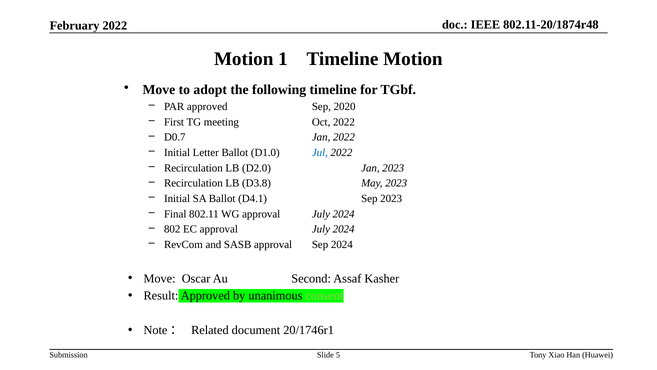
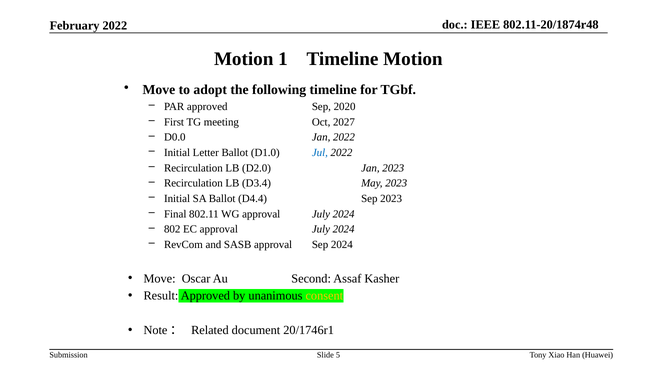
Oct 2022: 2022 -> 2027 (344, 122)
D0.7: D0.7 -> D0.0 (175, 137)
D3.8: D3.8 -> D3.4 (257, 183)
D4.1: D4.1 -> D4.4 (253, 198)
consent colour: light green -> yellow (324, 295)
